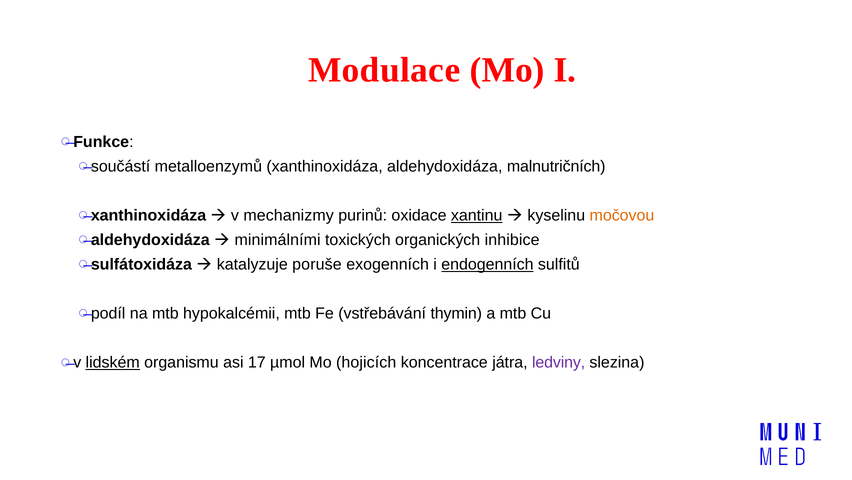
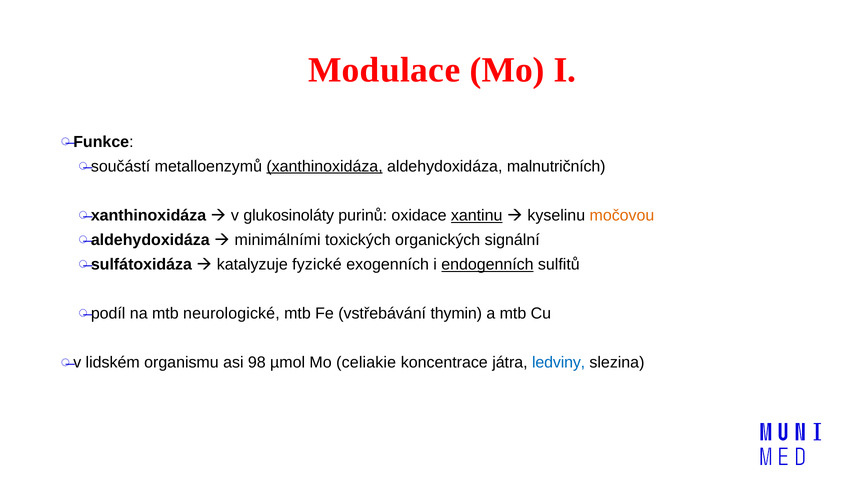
xanthinoxidáza underline: none -> present (325, 166)
mechanizmy: mechanizmy -> glukosinoláty (289, 215)
inhibice: inhibice -> signální (512, 240)
poruše: poruše -> fyzické (317, 264)
hypokalcémii: hypokalcémii -> neurologické (231, 313)
lidském underline: present -> none (113, 362)
17: 17 -> 98 (257, 362)
hojicích: hojicích -> celiakie (366, 362)
ledviny colour: purple -> blue (559, 362)
